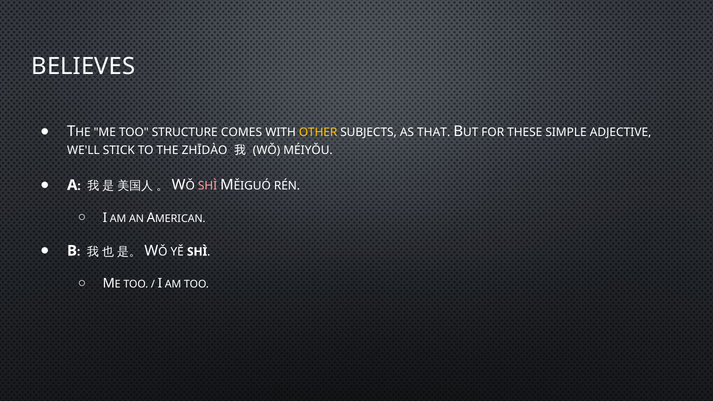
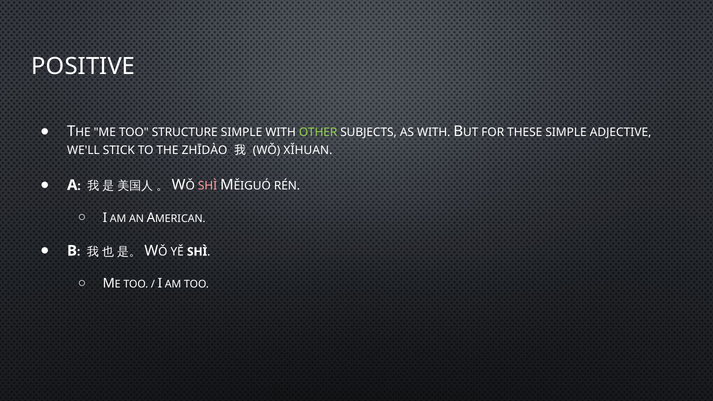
BELIEVES: BELIEVES -> POSITIVE (83, 67)
STRUCTURE COMES: COMES -> SIMPLE (242, 133)
OTHER colour: yellow -> light green (318, 133)
AS THAT: THAT -> WITH (434, 133)
MÉIYǑU: MÉIYǑU -> XǏHUAN (308, 150)
